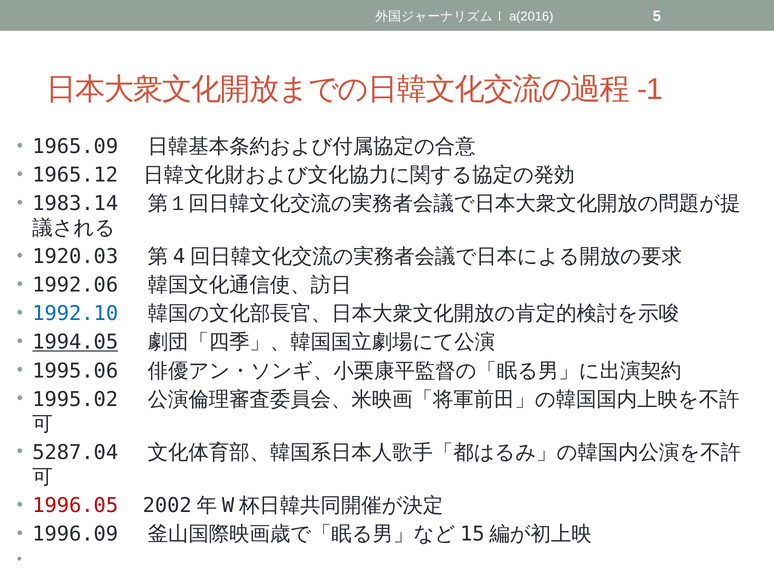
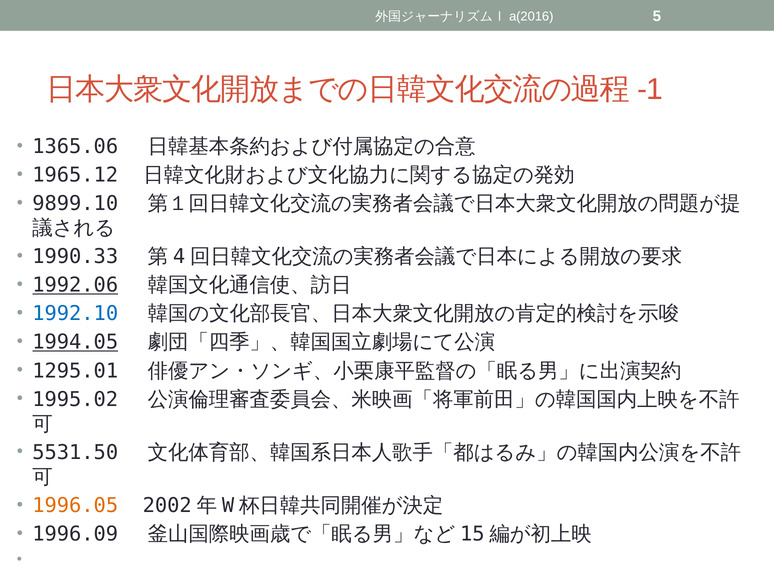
1965.09: 1965.09 -> 1365.06 (75, 147)
1983.14: 1983.14 -> 9899.10 (75, 204)
1920.03: 1920.03 -> 1990.33 (75, 257)
1992.06 underline: none -> present (75, 285)
1995.06: 1995.06 -> 1295.01 (75, 371)
5287.04: 5287.04 -> 5531.50 (75, 453)
1996.05 colour: red -> orange (75, 506)
